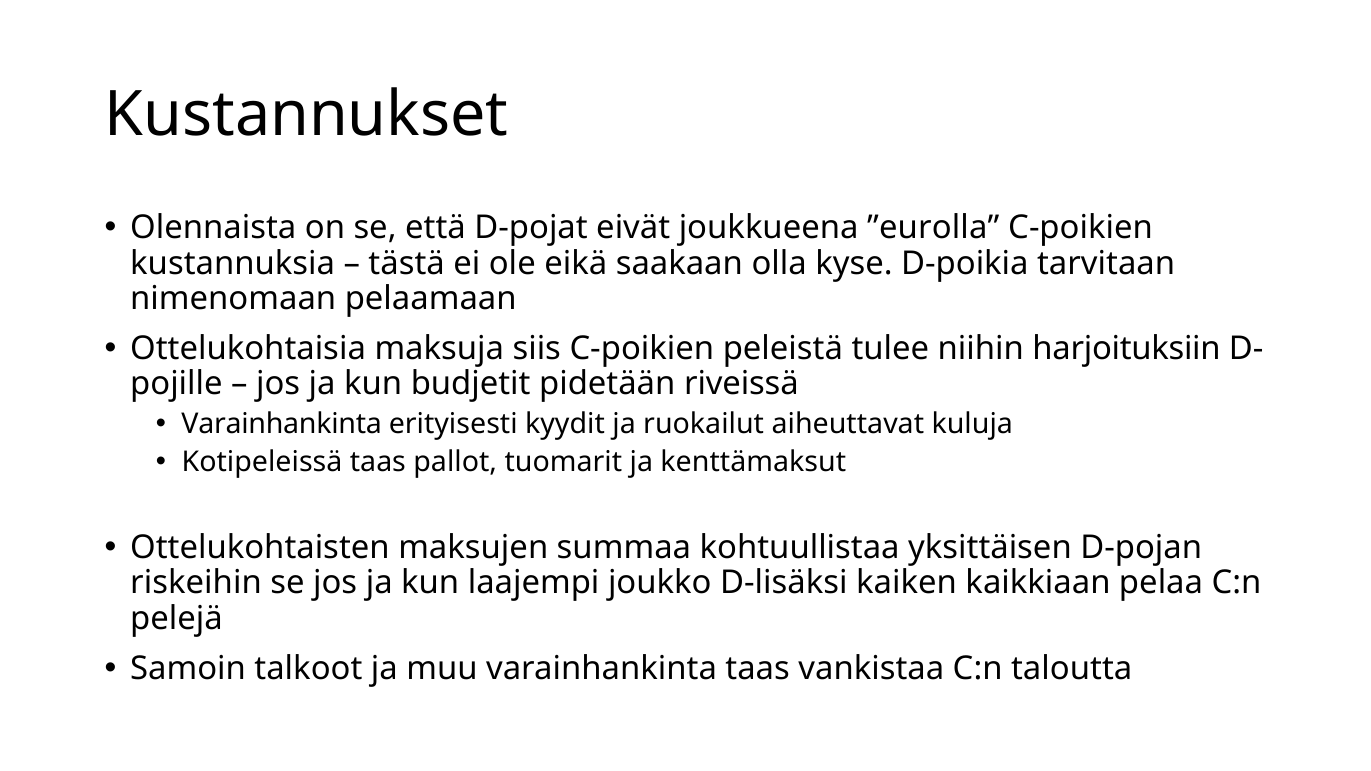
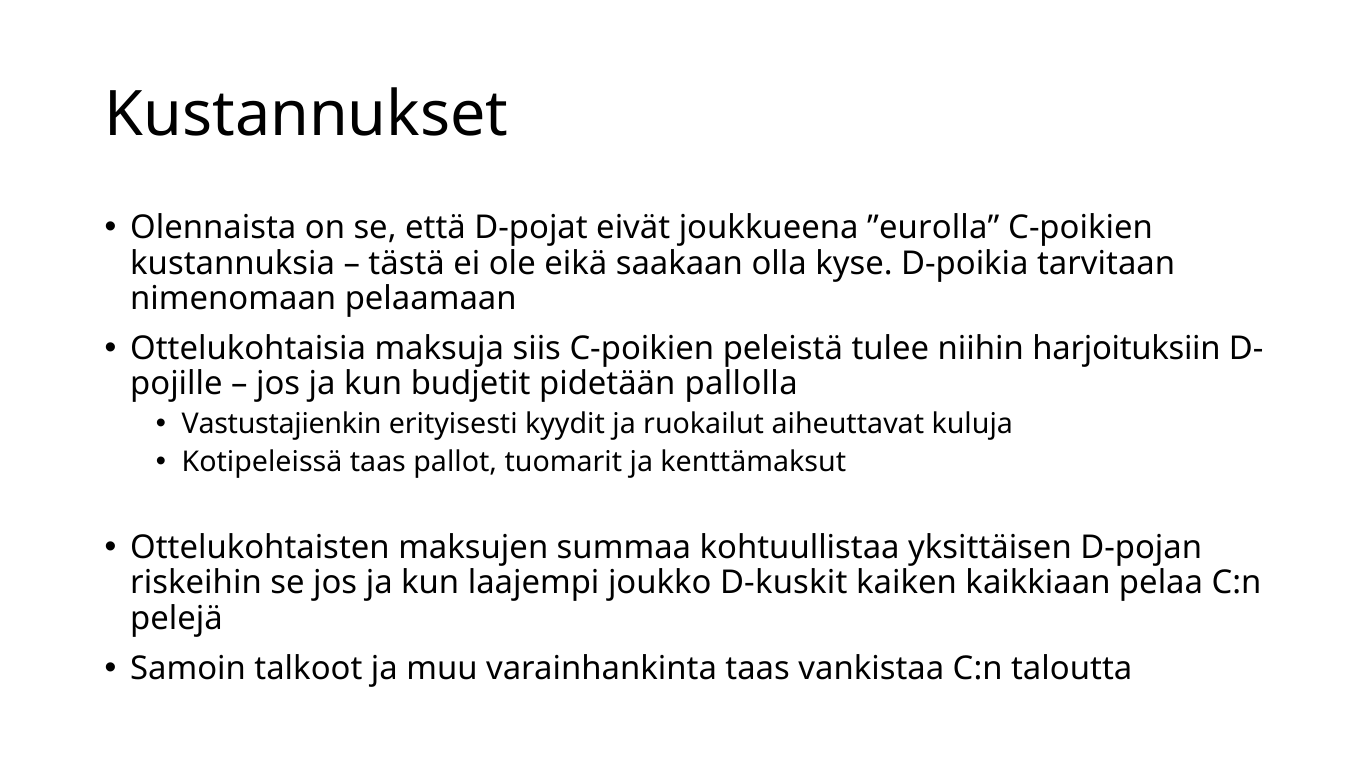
riveissä: riveissä -> pallolla (741, 384)
Varainhankinta: Varainhankinta -> Vastustajienkin (282, 424)
D-lisäksi: D-lisäksi -> D-kuskit (784, 583)
